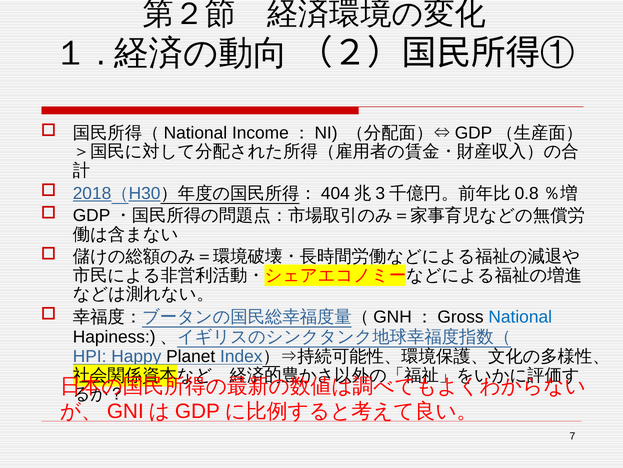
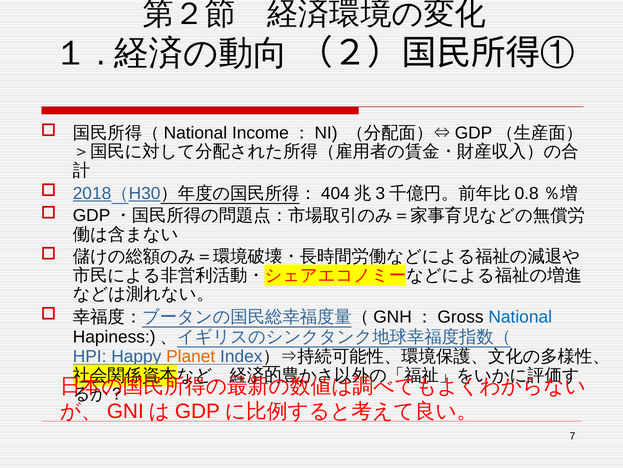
Planet colour: black -> orange (191, 356)
